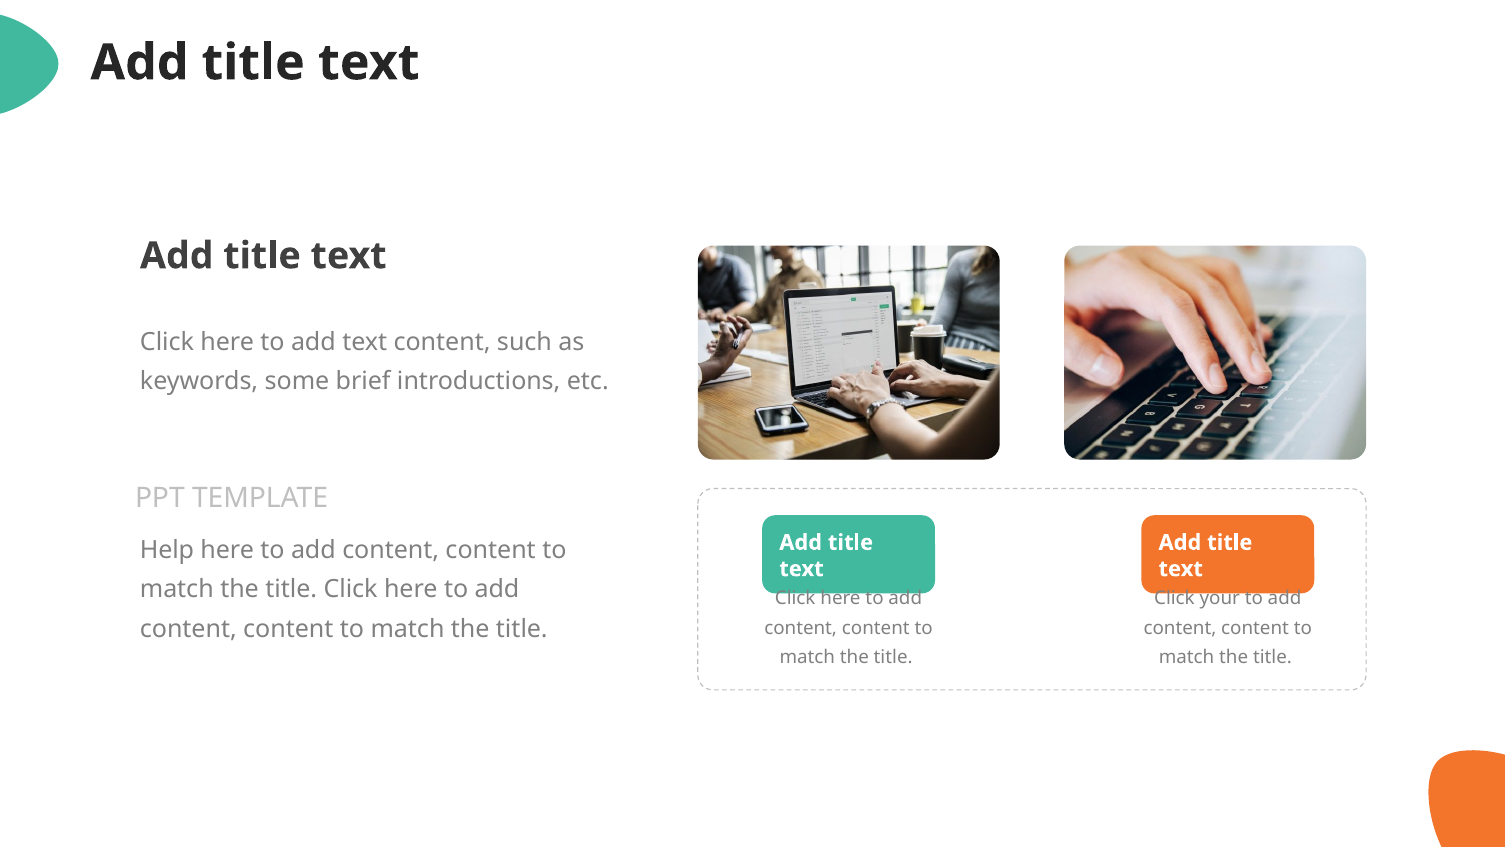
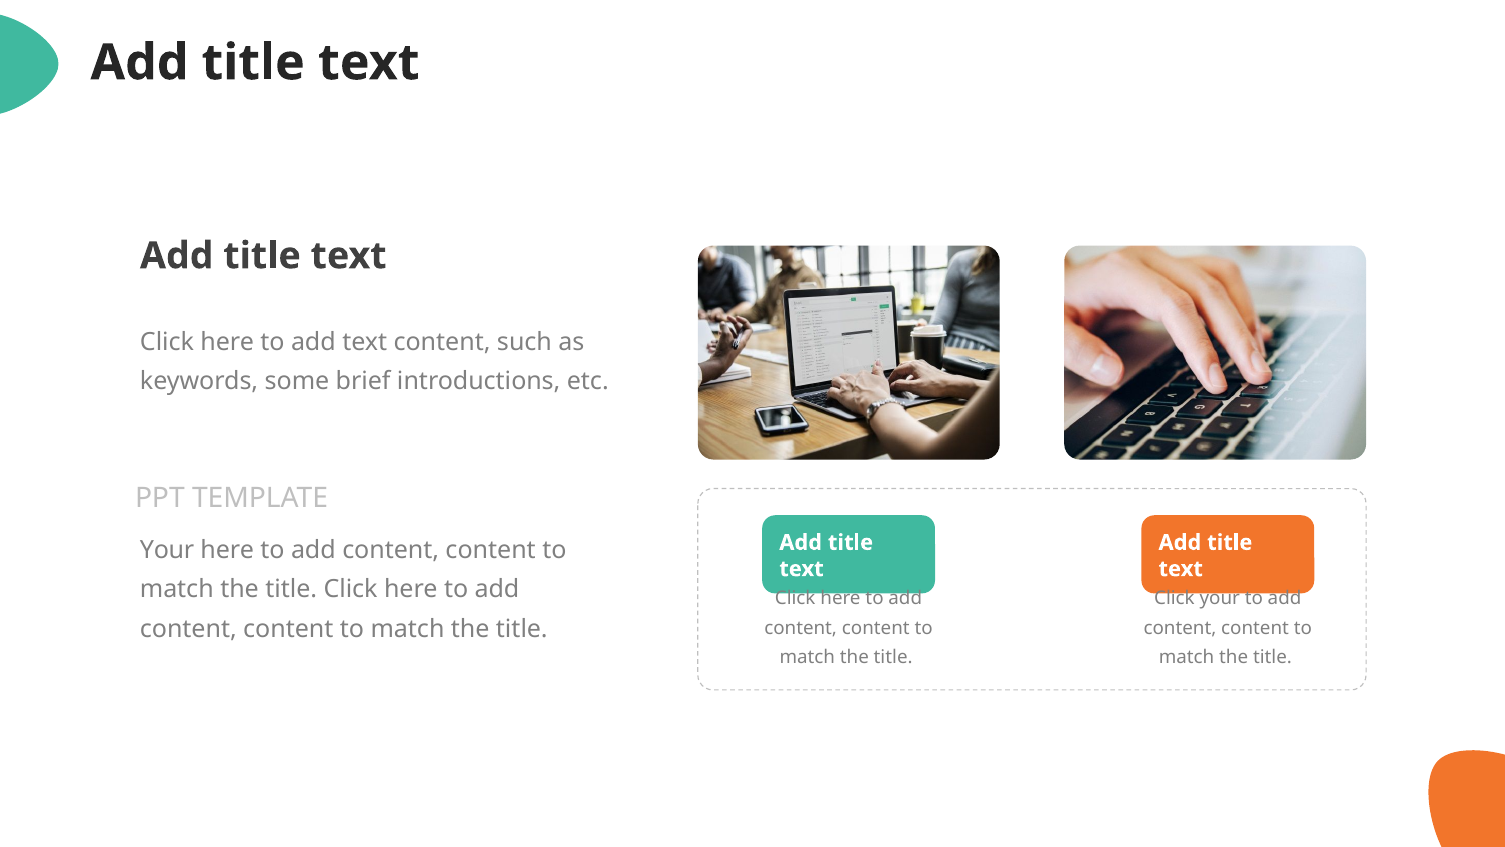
Help: Help -> Your (167, 550)
